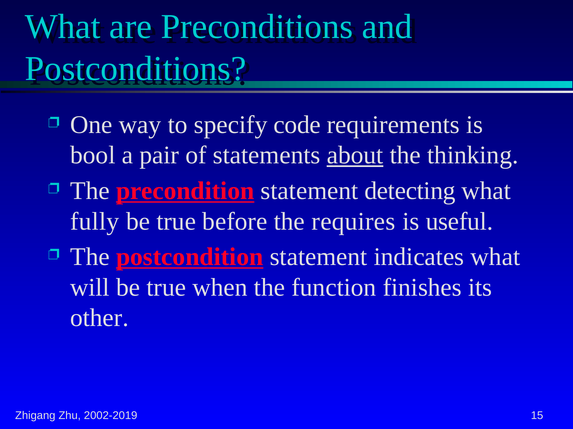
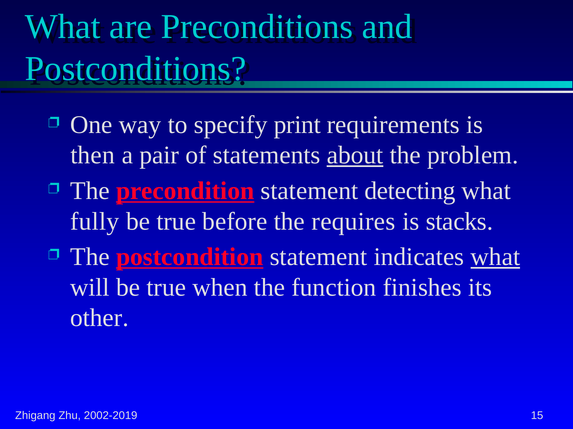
code: code -> print (297, 125)
bool: bool -> then (93, 155)
thinking: thinking -> problem (473, 155)
useful: useful -> stacks (459, 222)
what underline: none -> present (495, 257)
